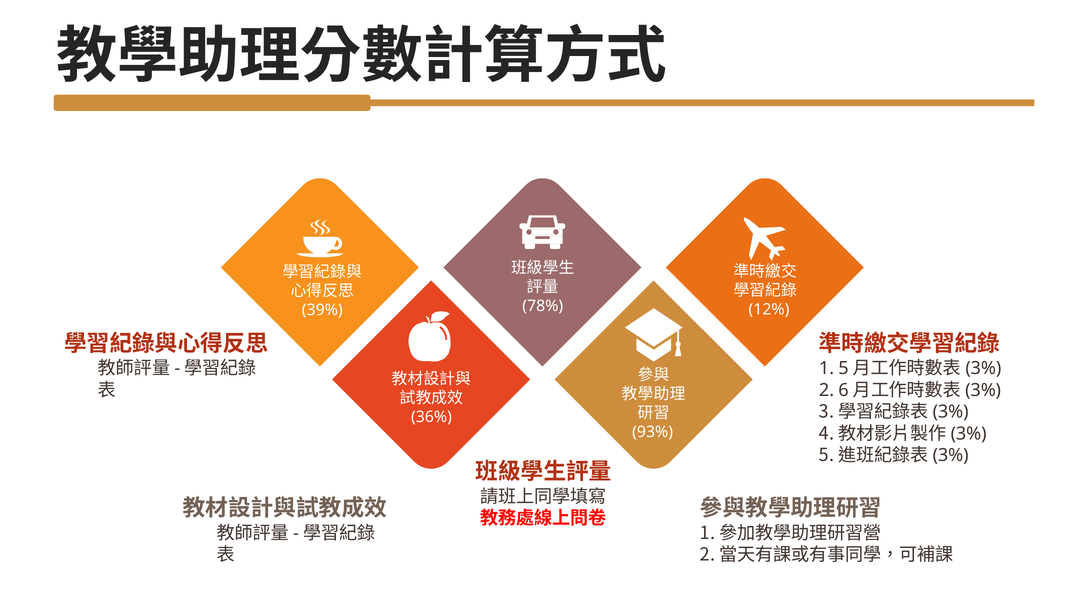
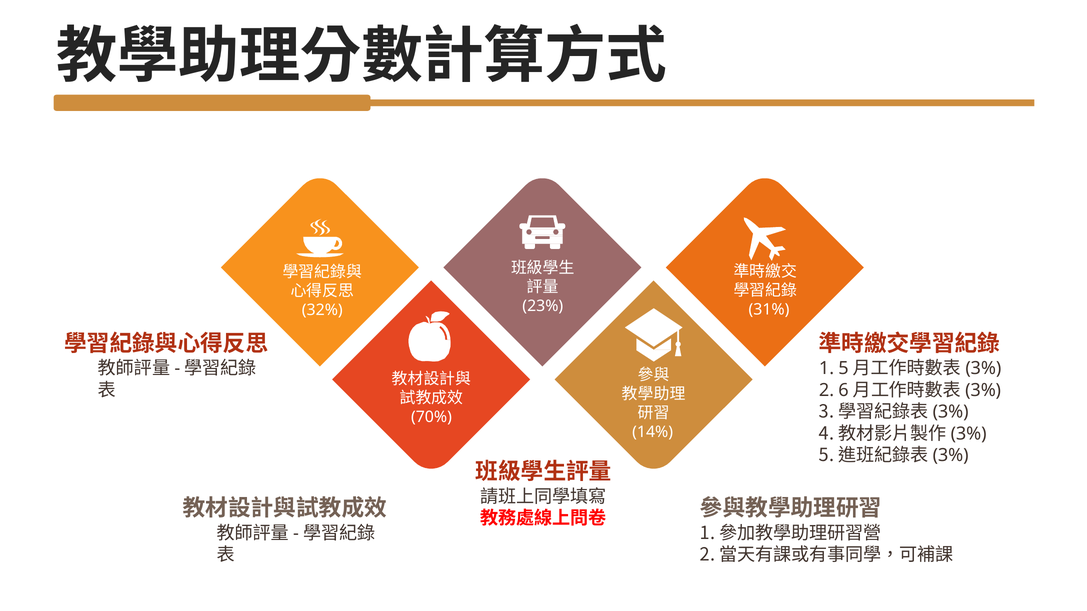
78%: 78% -> 23% (543, 306)
12%: 12% -> 31% (769, 310)
39%: 39% -> 32% (322, 310)
36%: 36% -> 70% (431, 417)
93%: 93% -> 14% (653, 432)
